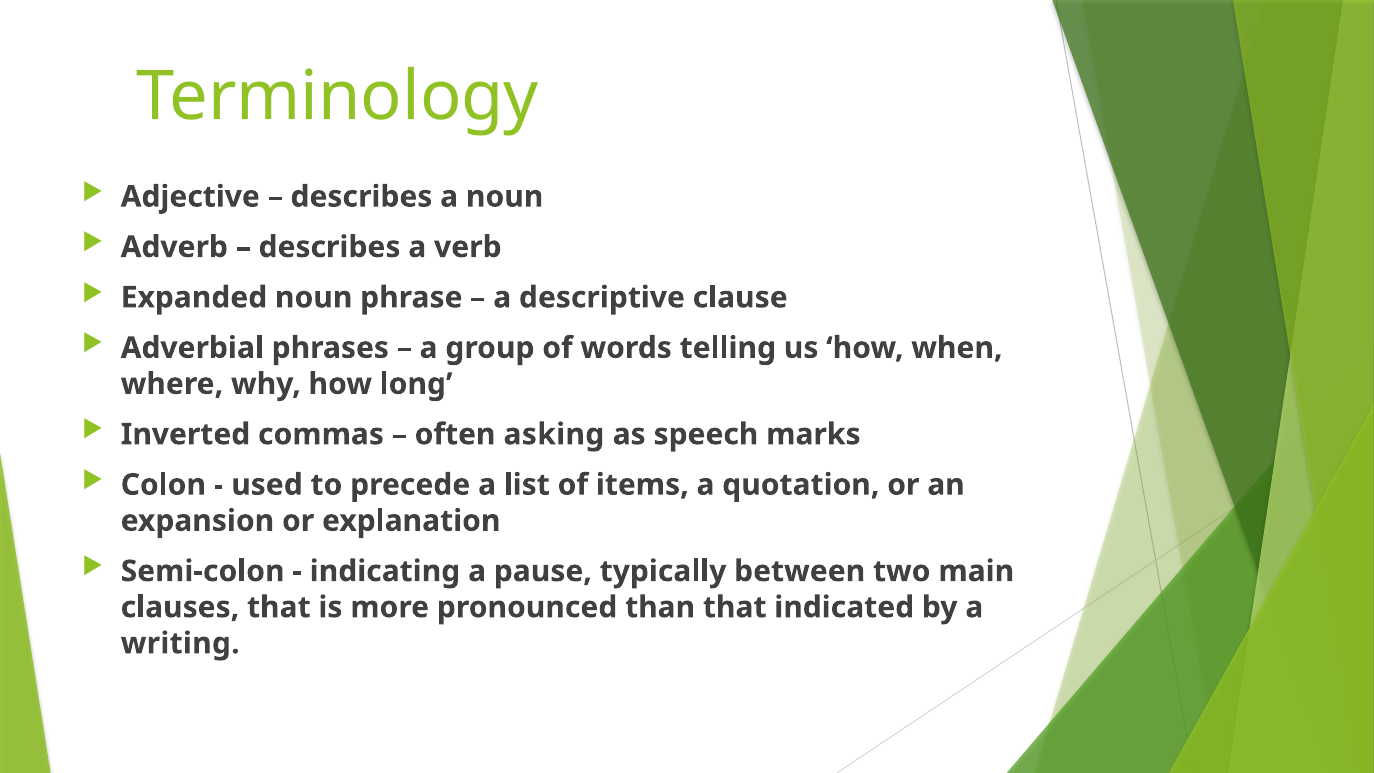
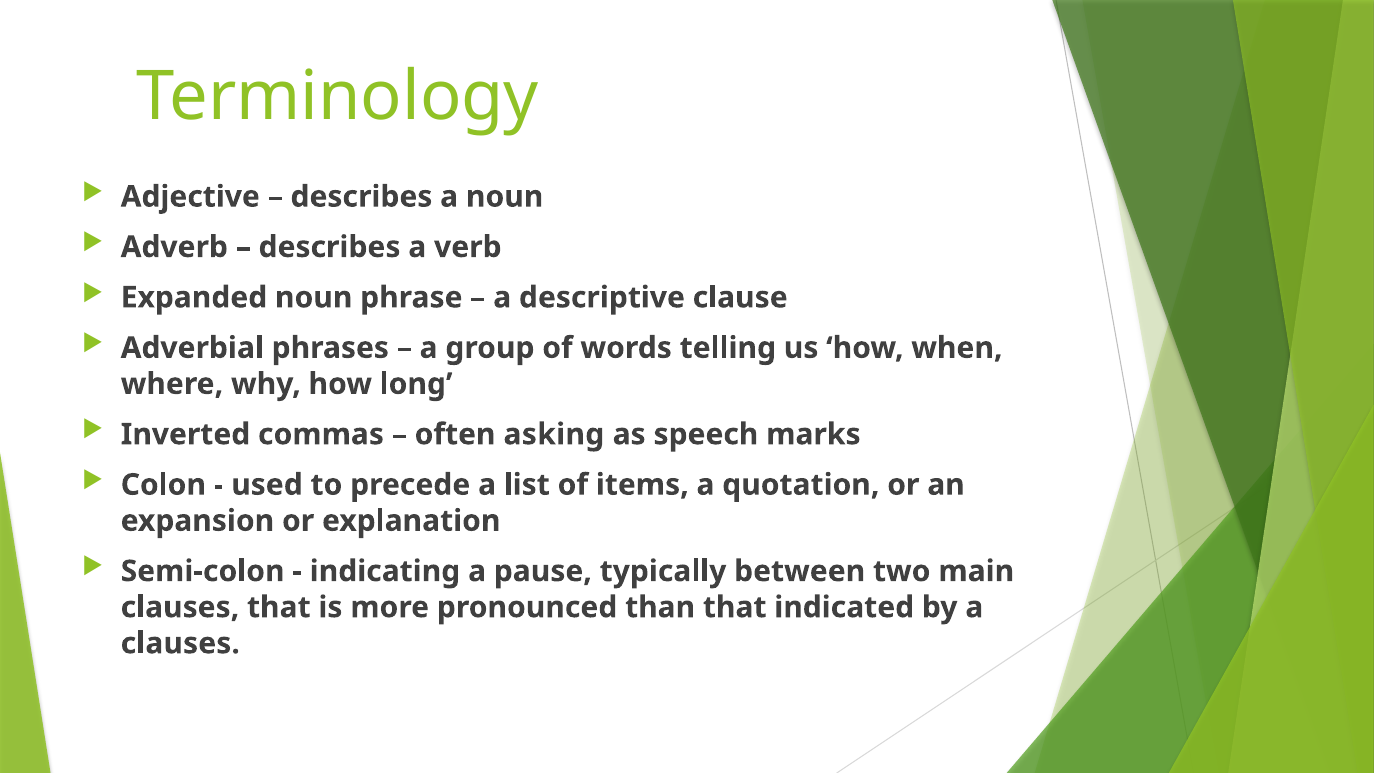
writing: writing -> clauses (180, 643)
